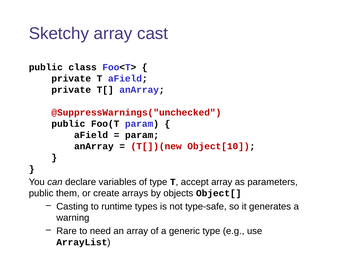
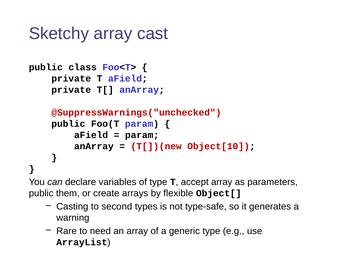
objects: objects -> flexible (178, 194)
runtime: runtime -> second (117, 207)
